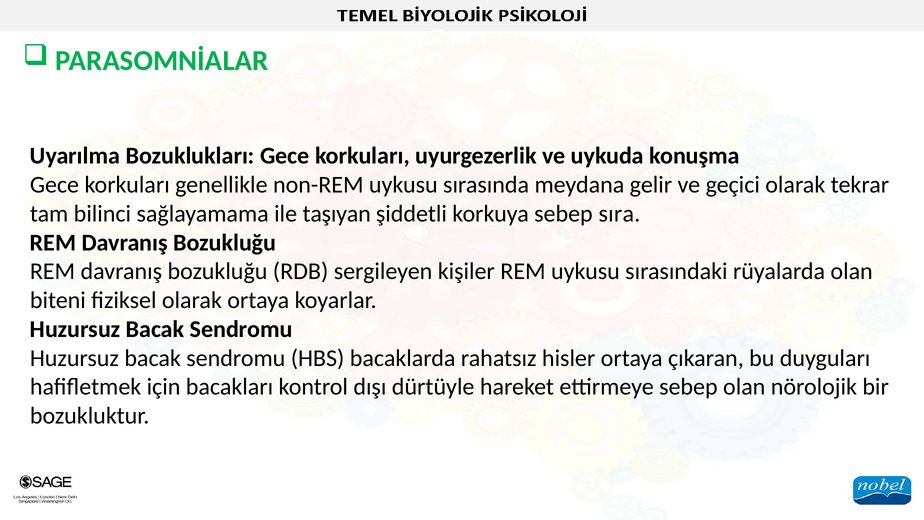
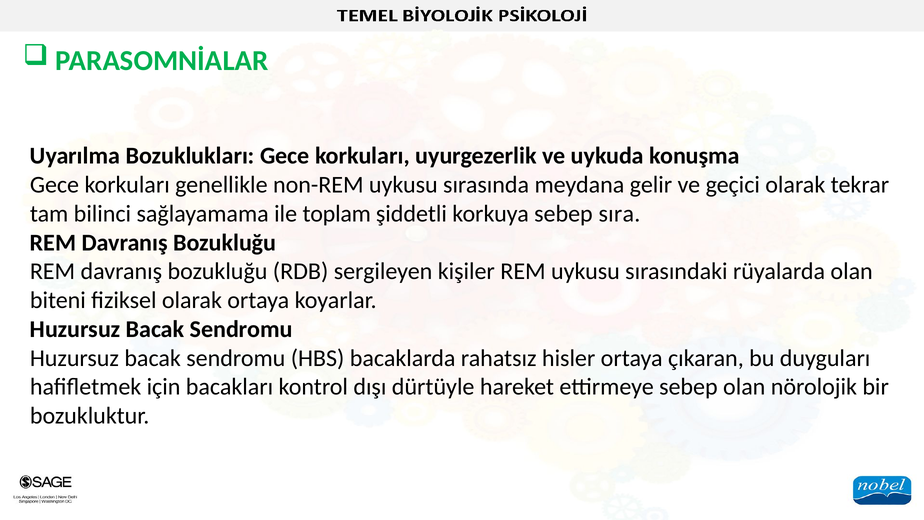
taşıyan: taşıyan -> toplam (337, 214)
